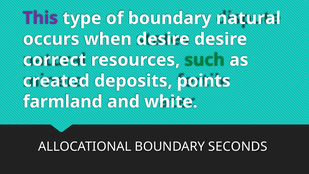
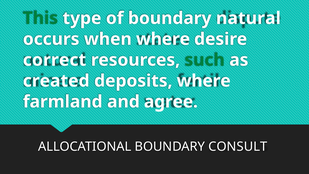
This colour: purple -> green (40, 18)
when desire: desire -> where (163, 39)
deposits points: points -> where (204, 81)
white: white -> agree (171, 102)
SECONDS: SECONDS -> CONSULT (238, 147)
